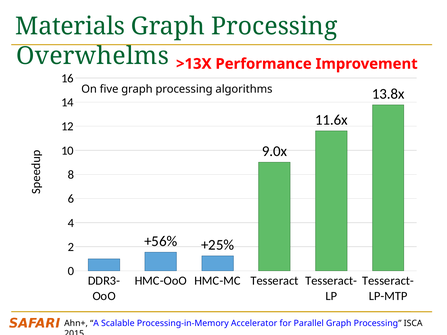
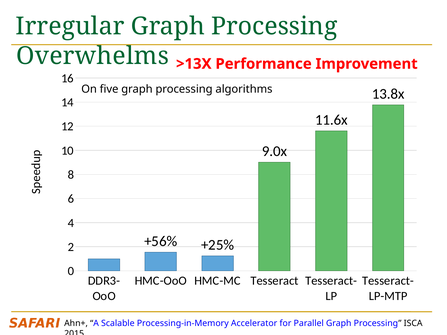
Materials: Materials -> Irregular (70, 26)
